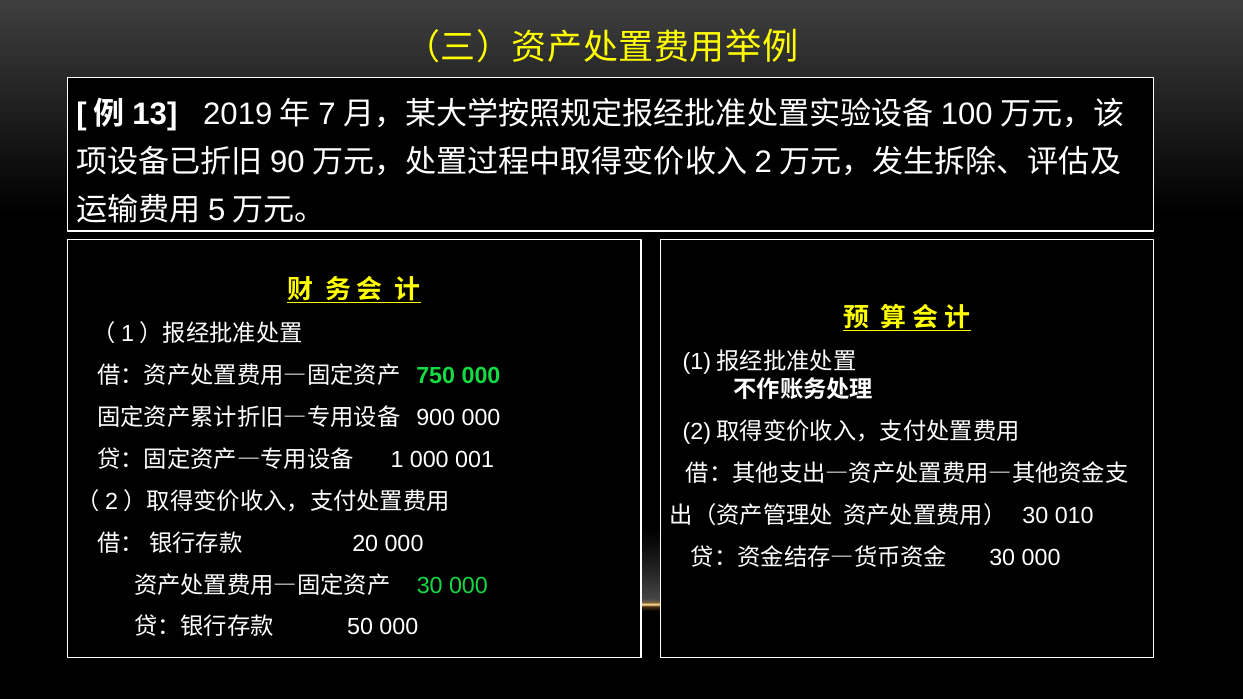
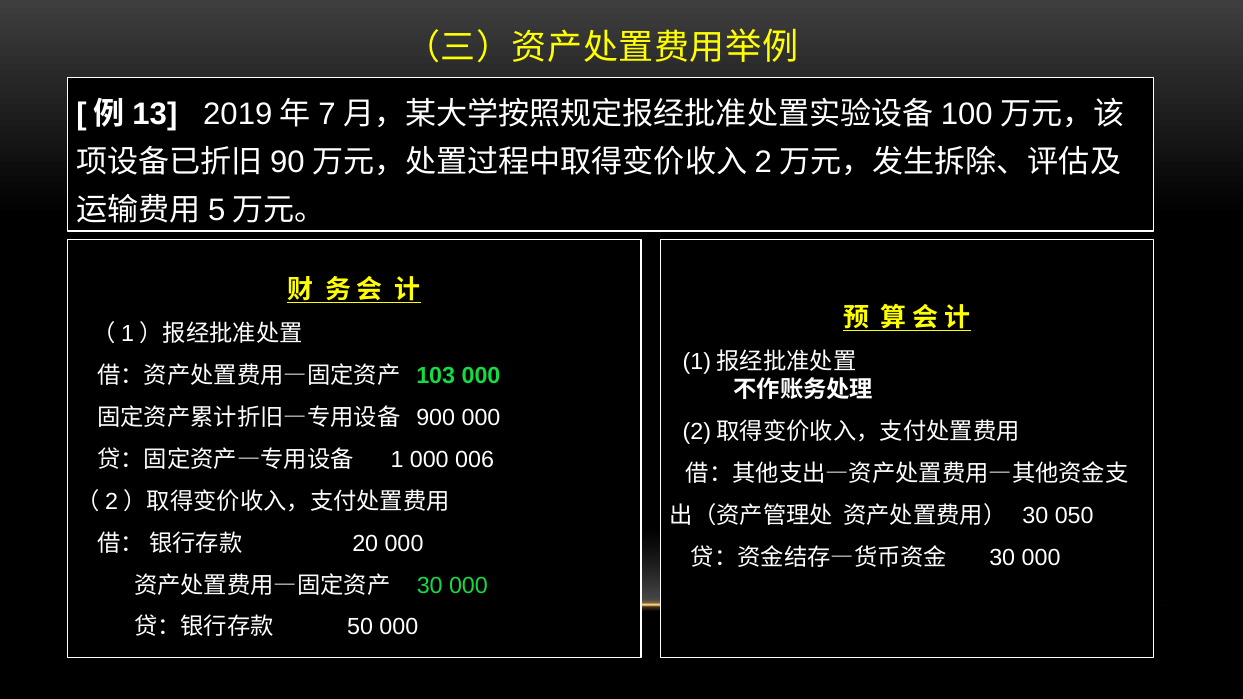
750: 750 -> 103 (436, 376)
001: 001 -> 006 (475, 460)
010: 010 -> 050 (1074, 516)
